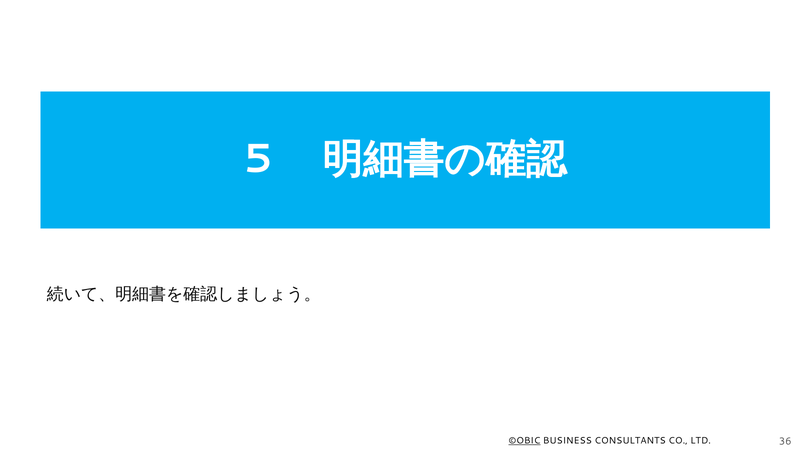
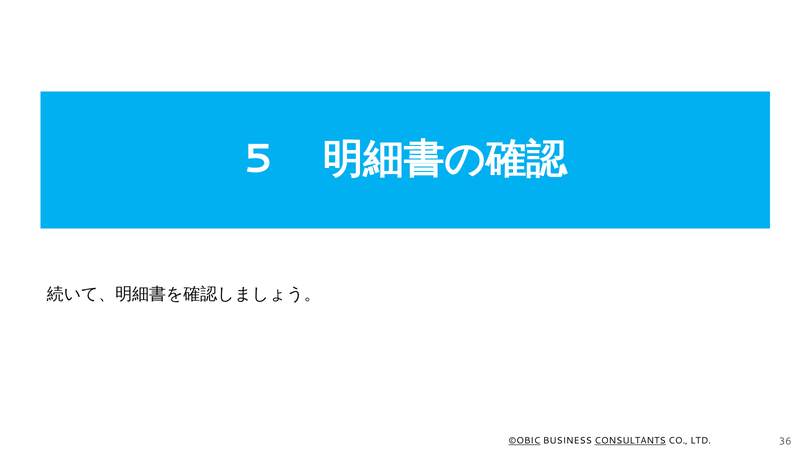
CONSULTANTS underline: none -> present (630, 441)
